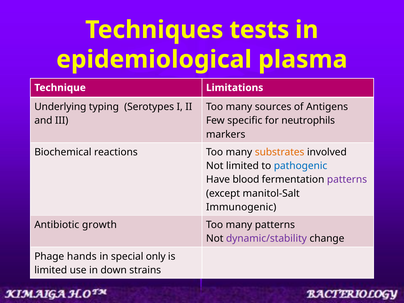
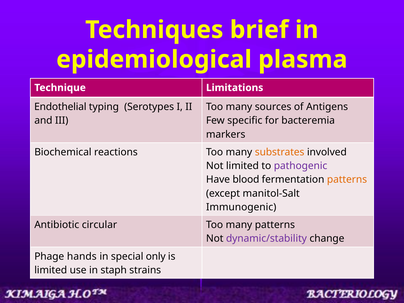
tests: tests -> brief (259, 30)
Underlying: Underlying -> Endothelial (60, 107)
neutrophils: neutrophils -> bacteremia (308, 121)
pathogenic colour: blue -> purple (301, 166)
patterns colour: purple -> orange (347, 180)
growth: growth -> circular (99, 225)
down: down -> staph (114, 270)
